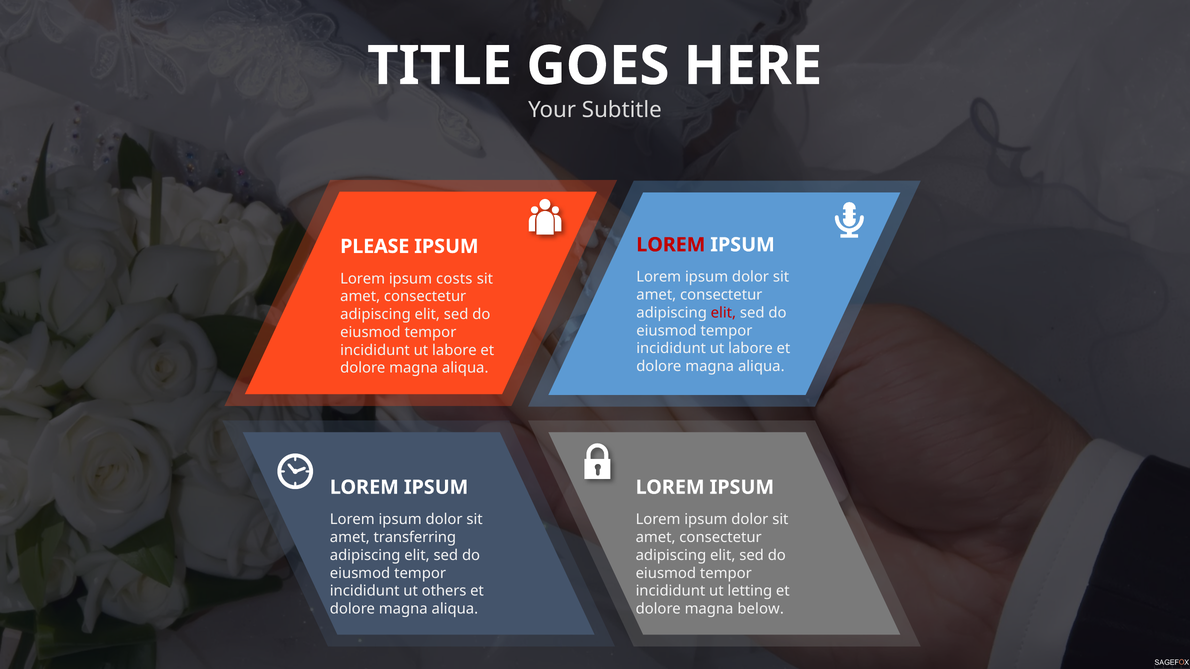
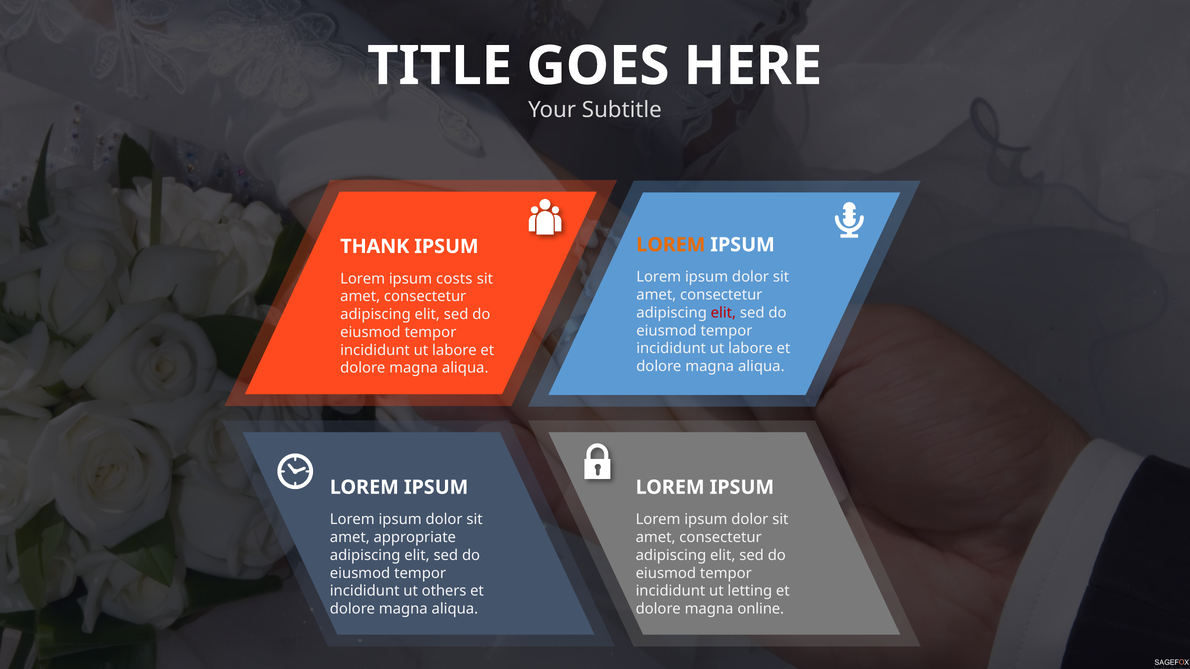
LOREM colour: red -> orange (671, 245)
PLEASE: PLEASE -> THANK (375, 247)
transferring: transferring -> appropriate (415, 538)
below: below -> online (761, 609)
